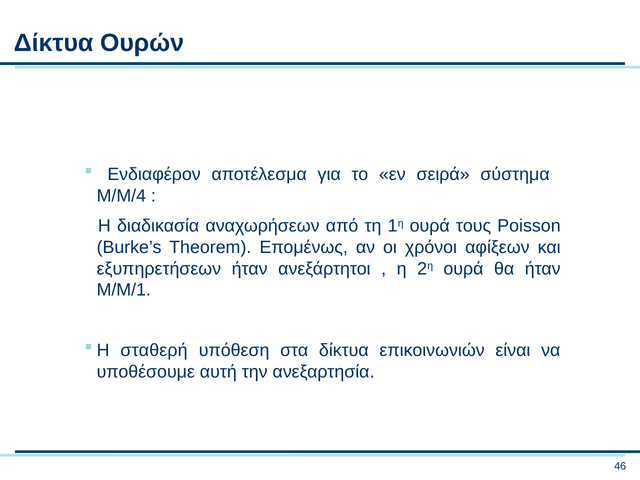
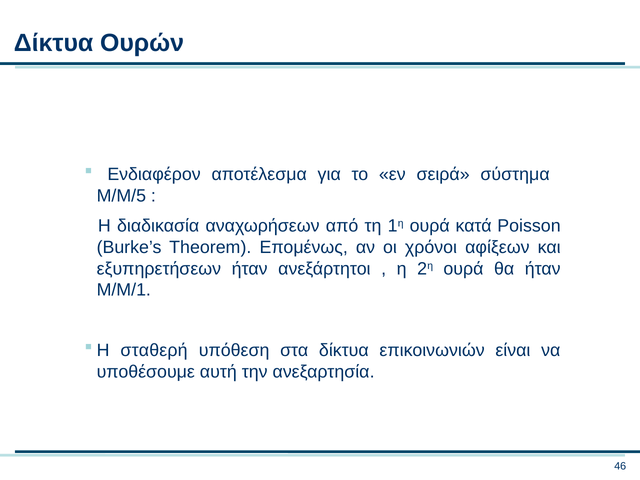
M/M/4: M/M/4 -> M/M/5 (121, 196)
τους: τους -> κατά (474, 226)
